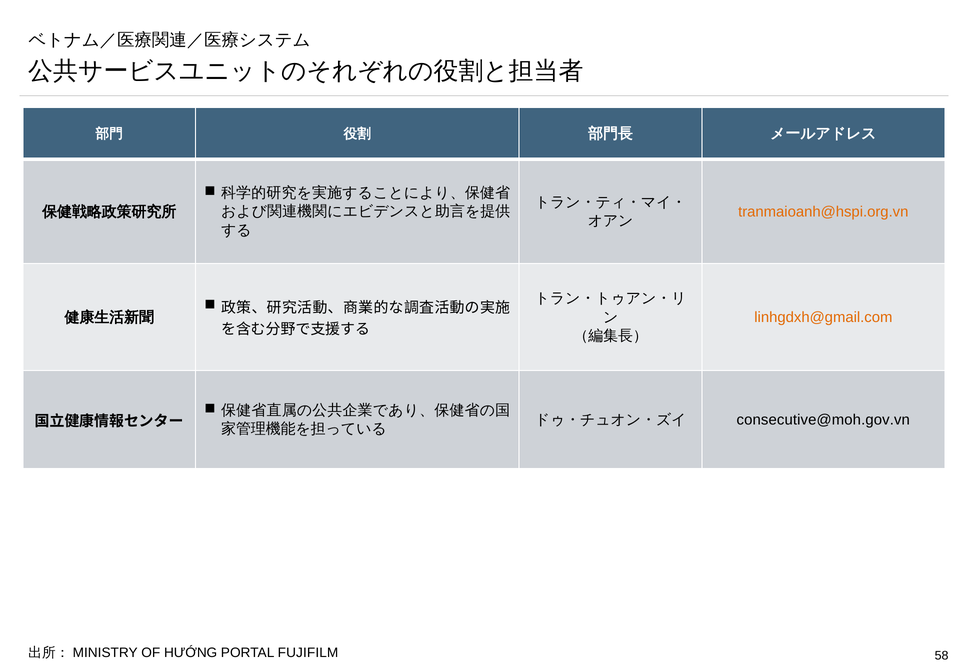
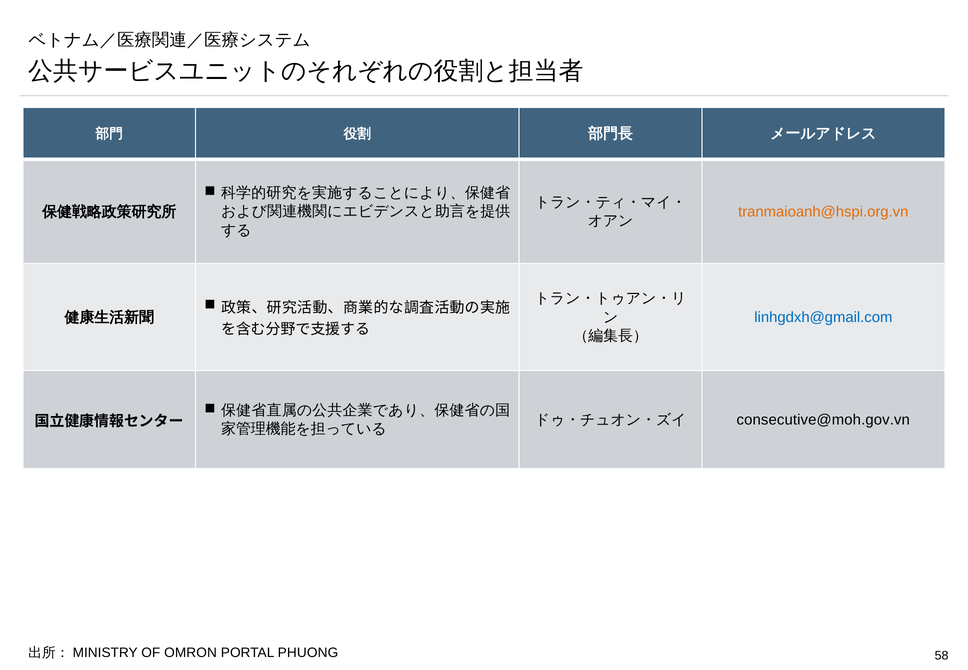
linhgdxh@gmail.com colour: orange -> blue (823, 318)
HƯỚNG: HƯỚNG -> OMRON (191, 653)
FUJIFILM: FUJIFILM -> PHUONG (308, 653)
